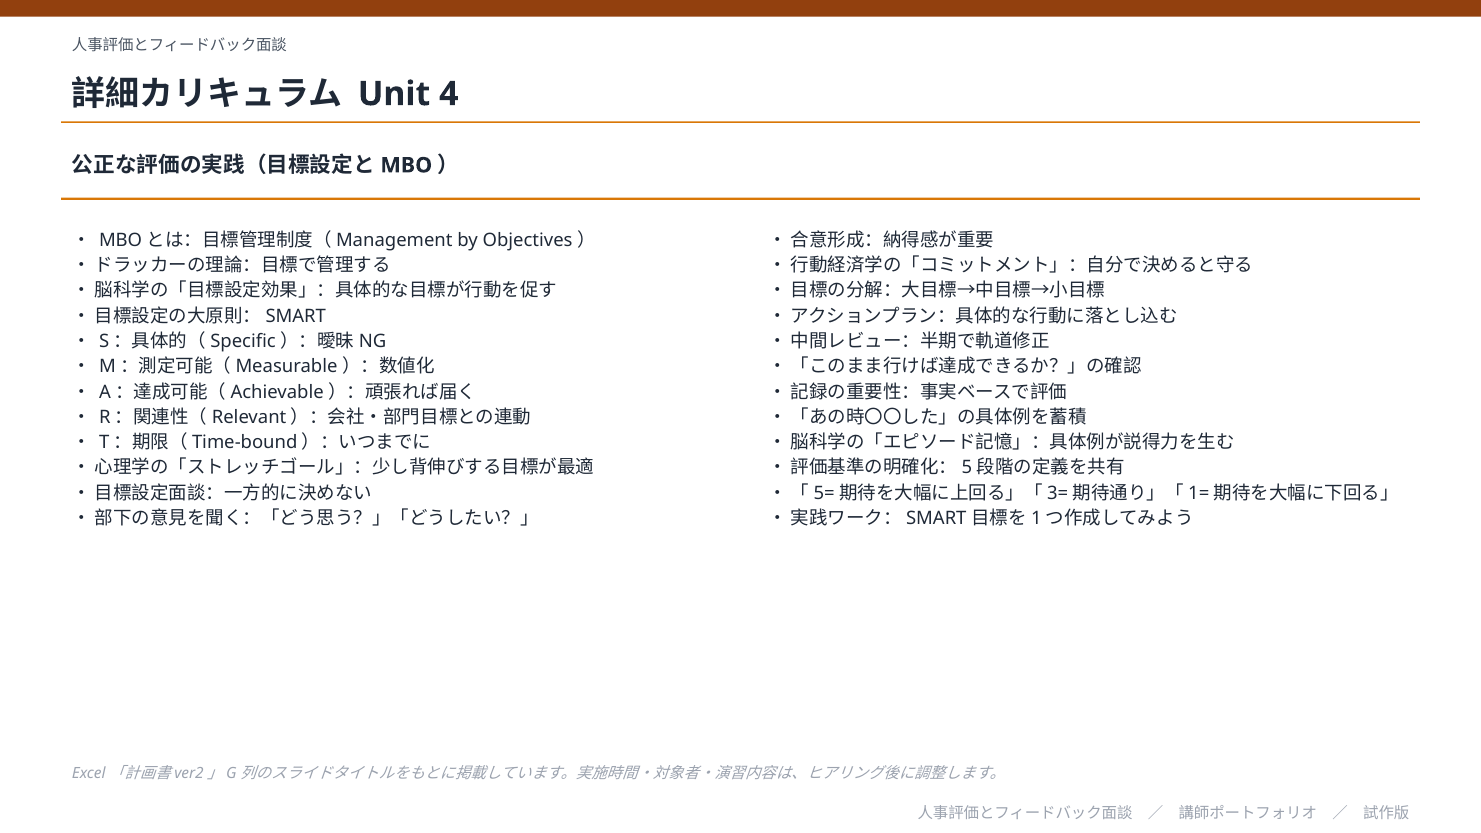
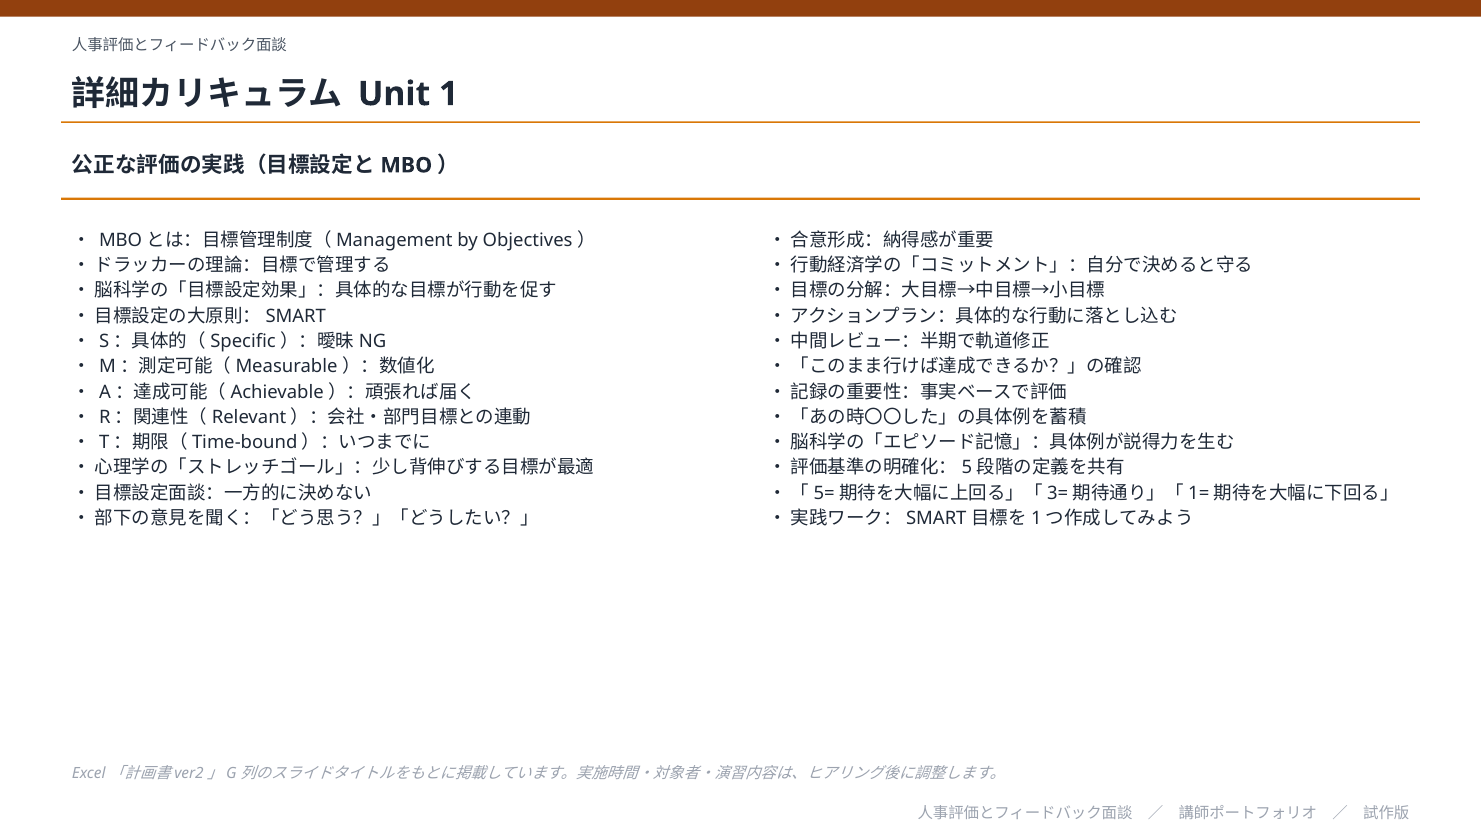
4: 4 -> 1 (449, 94)
